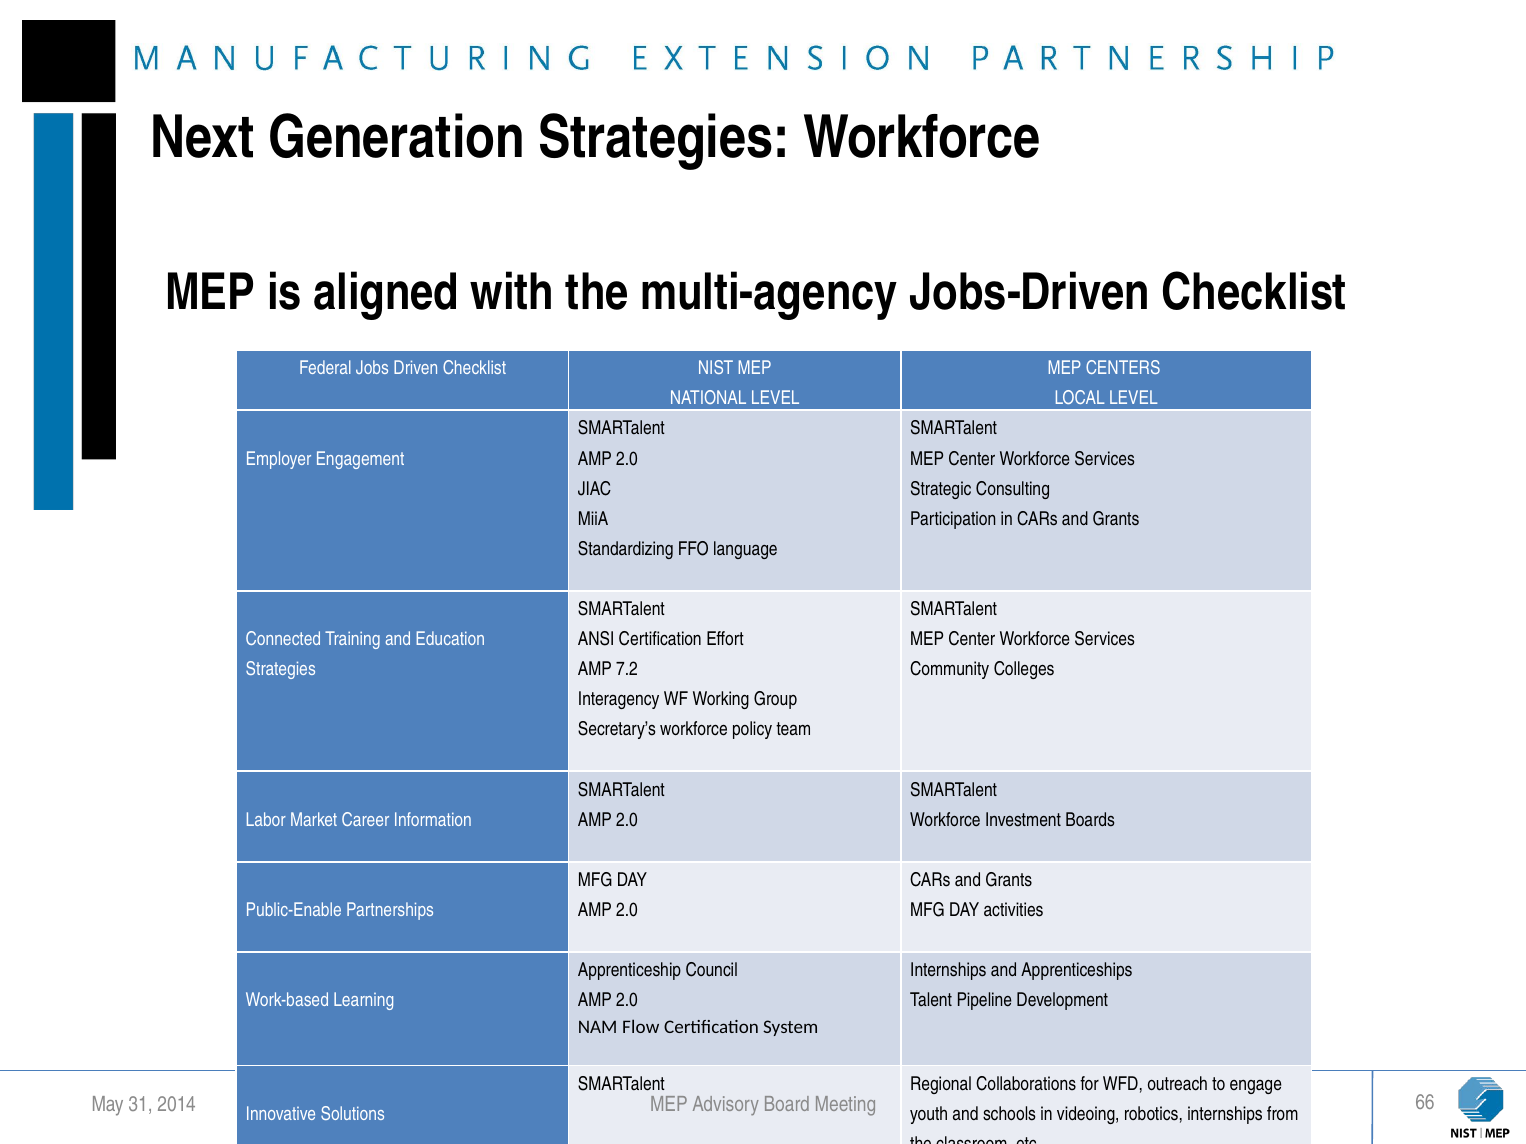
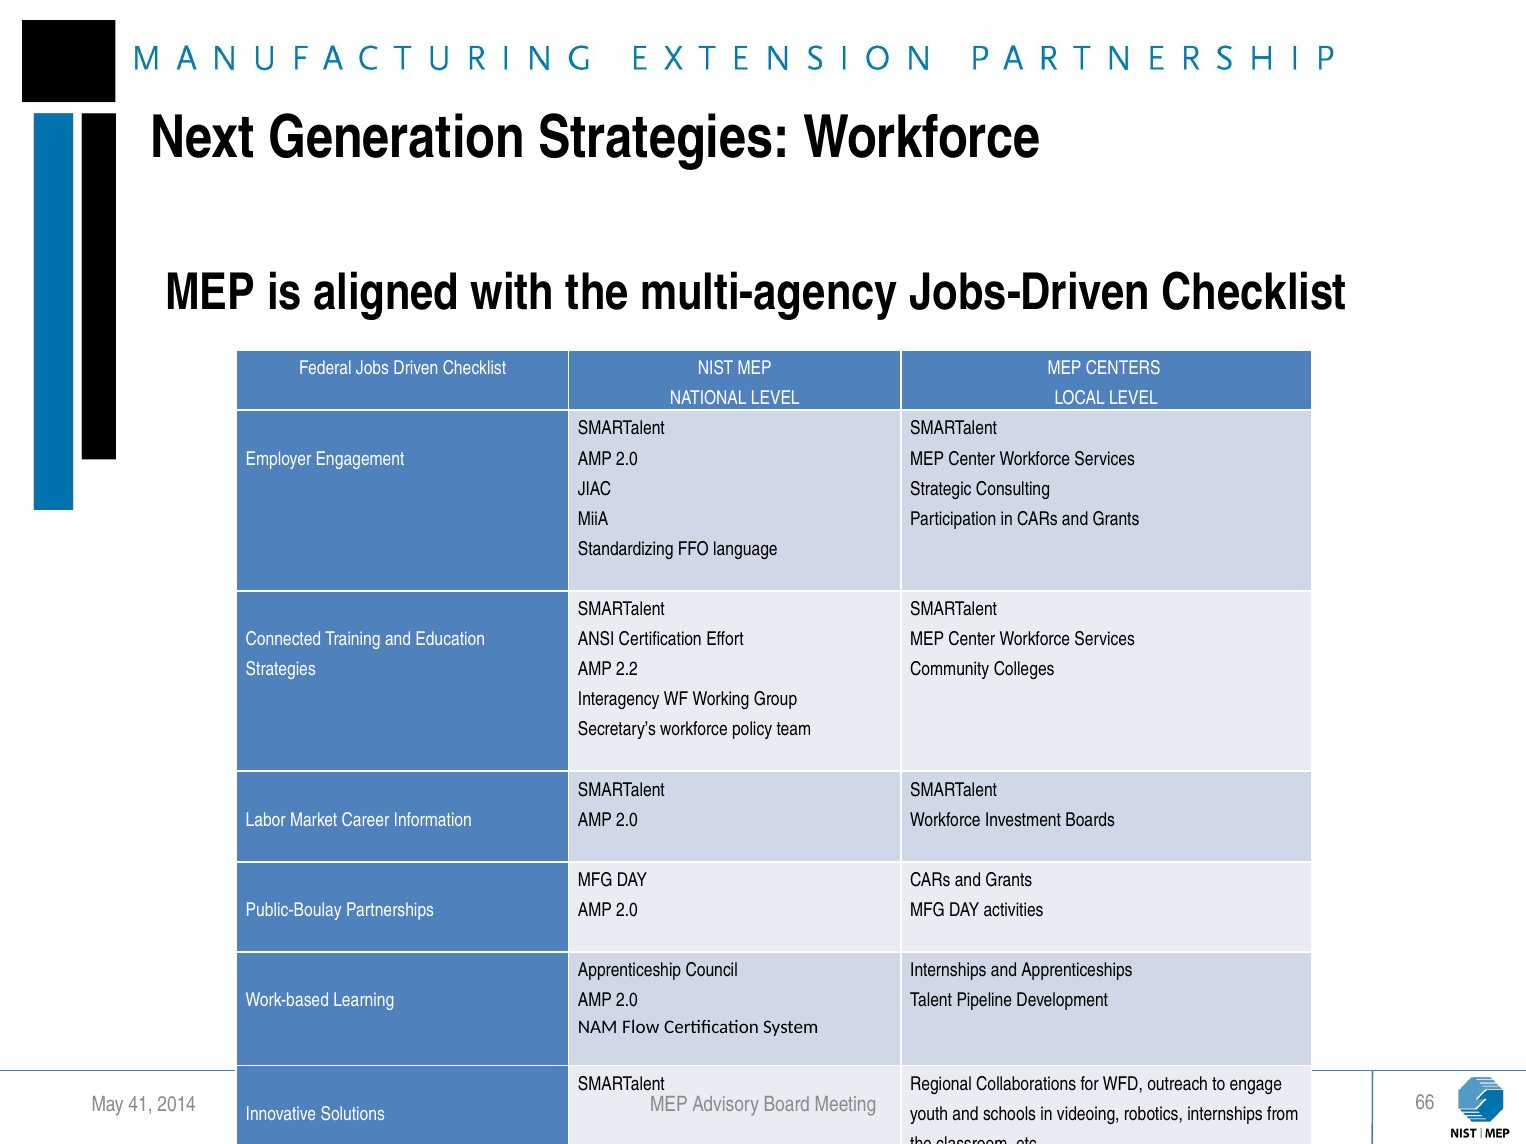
7.2: 7.2 -> 2.2 (627, 670)
Public-Enable: Public-Enable -> Public-Boulay (294, 911)
31: 31 -> 41 (141, 1105)
